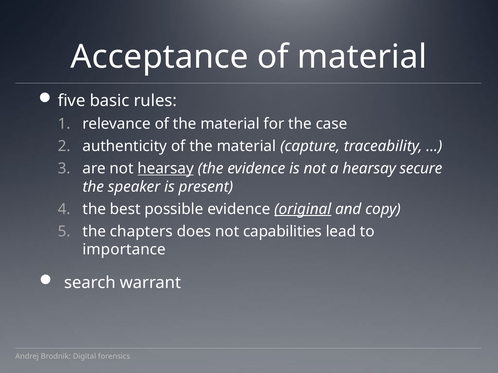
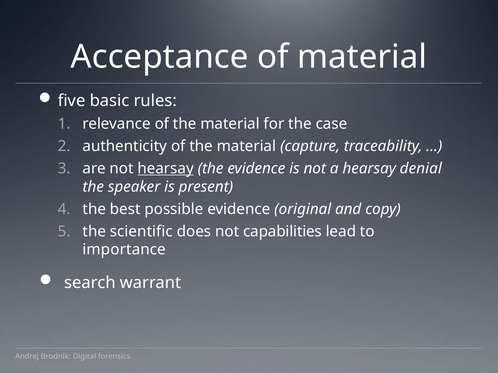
secure: secure -> denial (421, 169)
original underline: present -> none (303, 209)
chapters: chapters -> scientific (141, 232)
